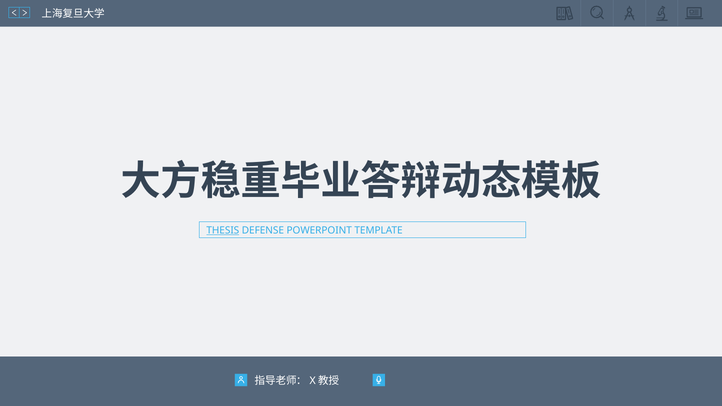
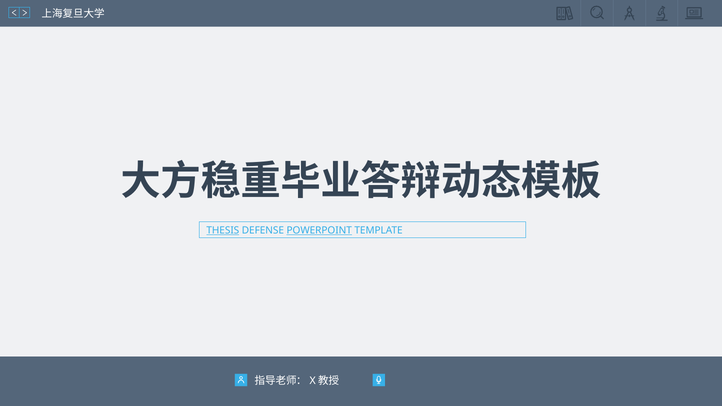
POWERPOINT underline: none -> present (319, 230)
